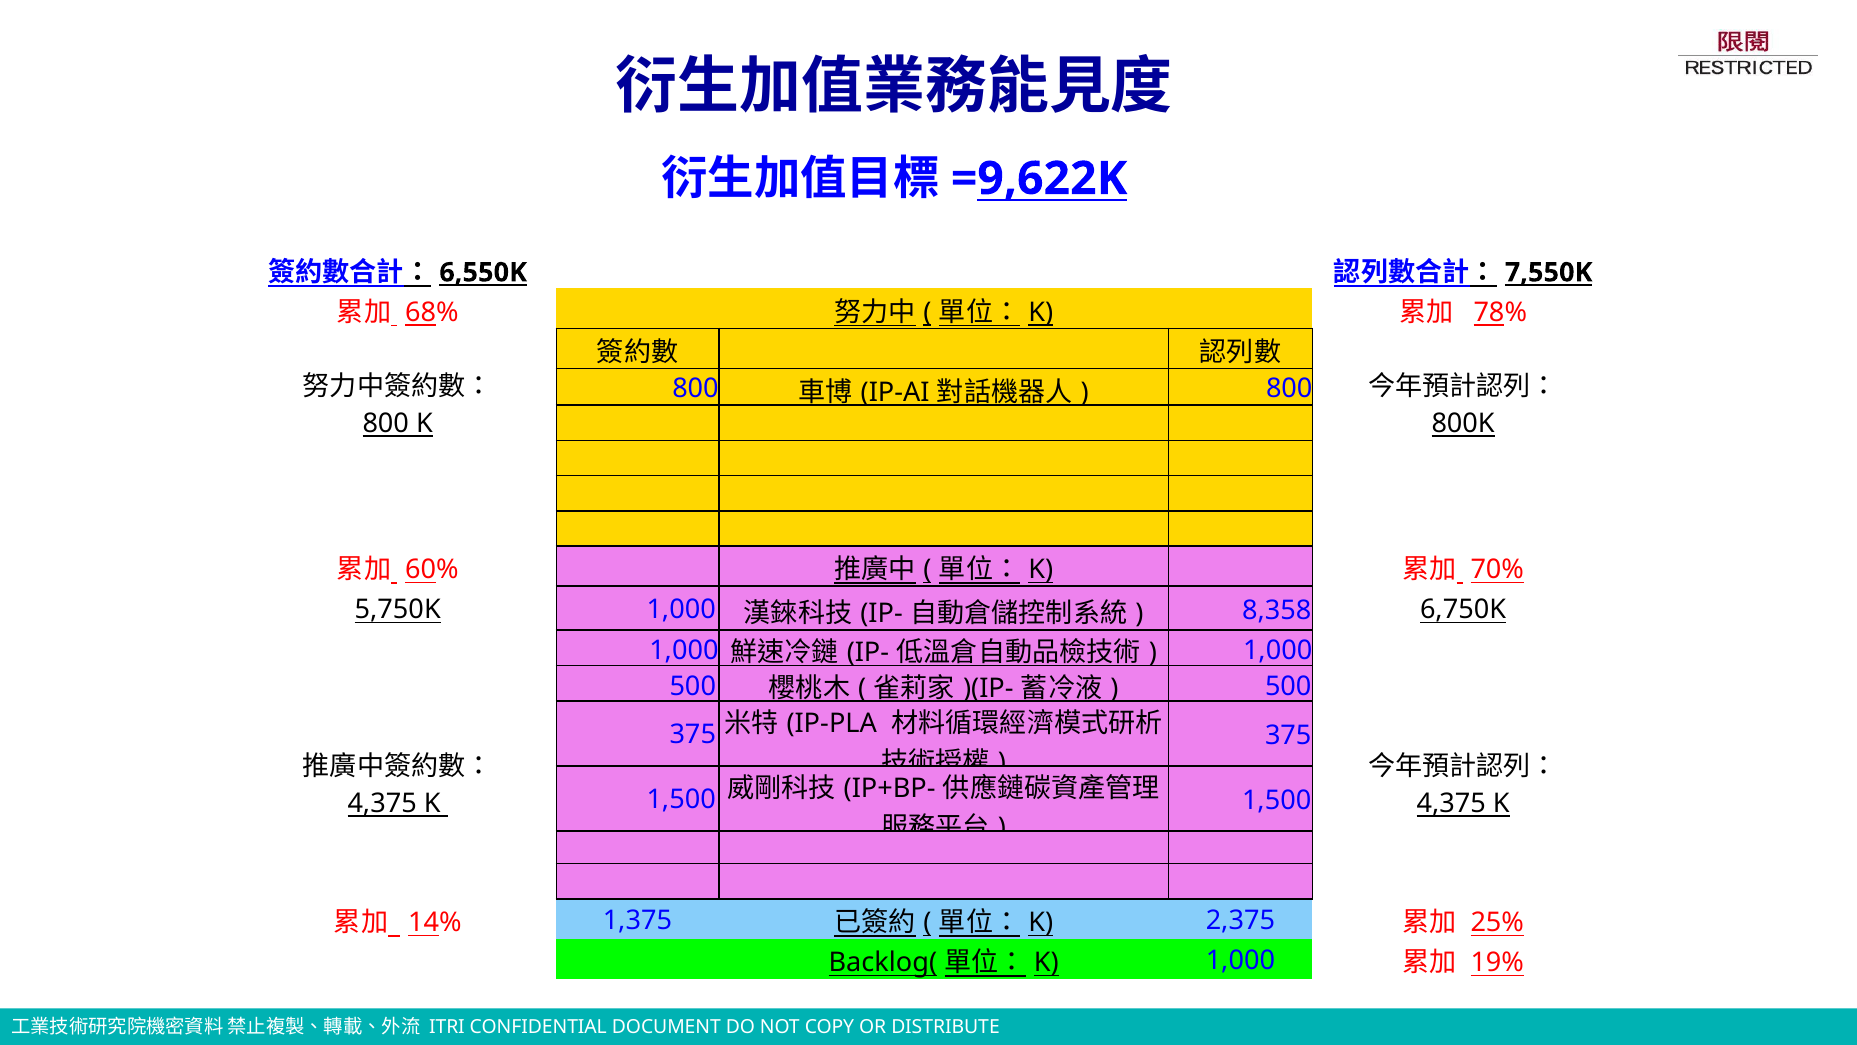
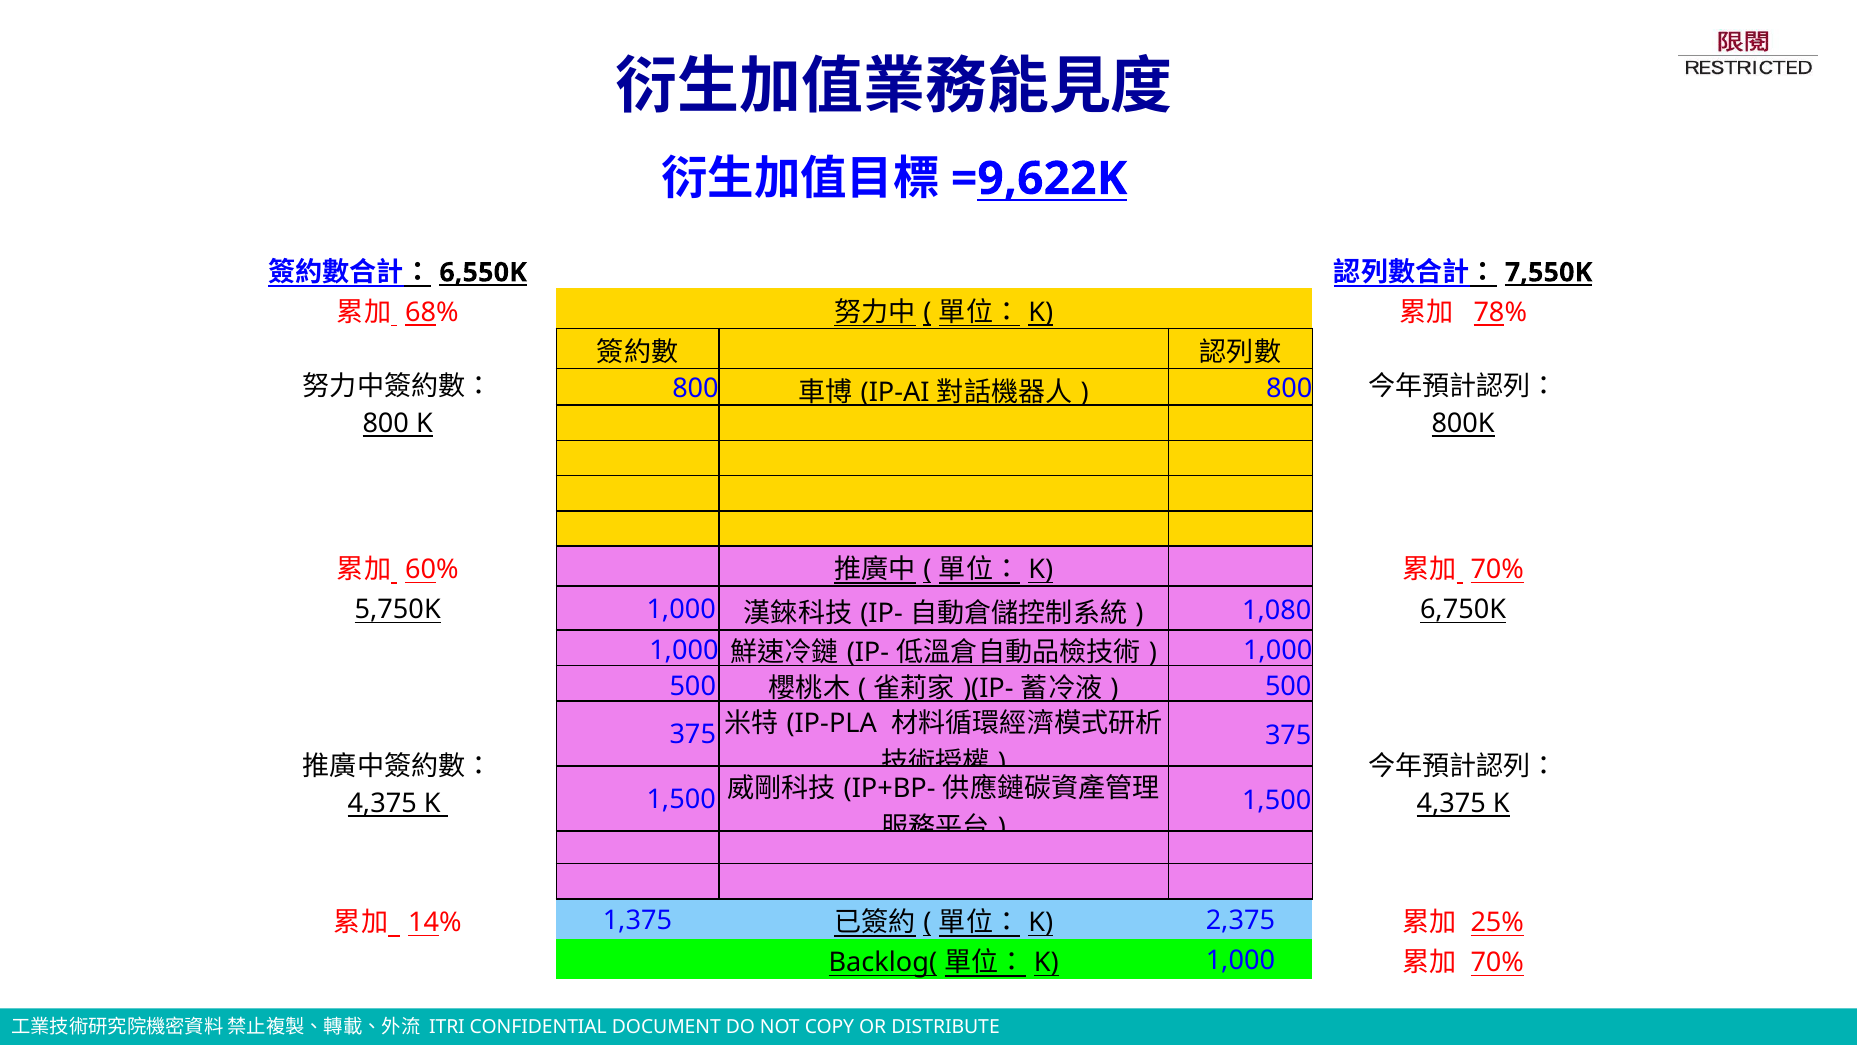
8,358: 8,358 -> 1,080 (1277, 610)
19%: 19% -> 70% (1497, 962)
